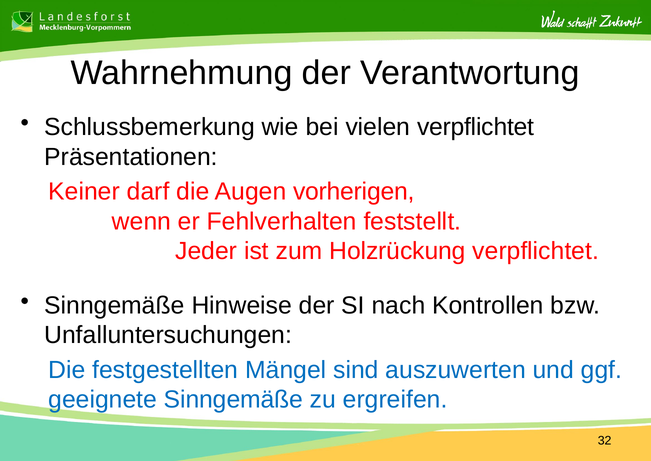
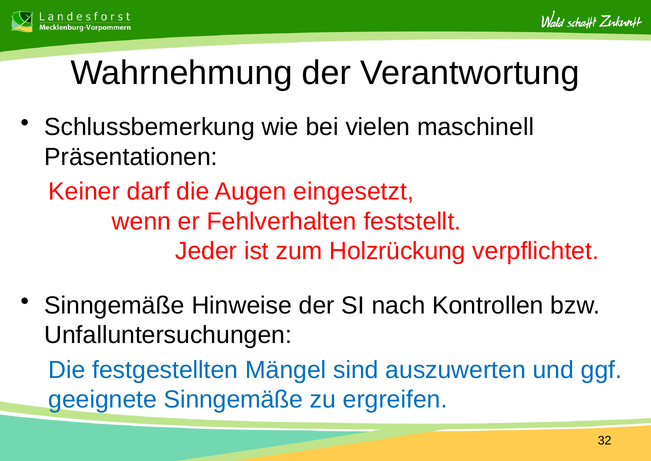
vielen verpflichtet: verpflichtet -> maschinell (476, 127)
vorherigen: vorherigen -> eingesetzt (354, 191)
